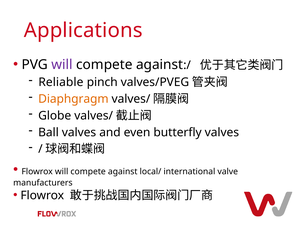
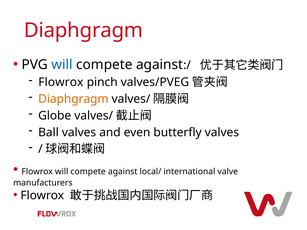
Applications: Applications -> Diaphgragm (83, 30)
will colour: purple -> blue (62, 65)
Reliable: Reliable -> Flowrox (61, 82)
